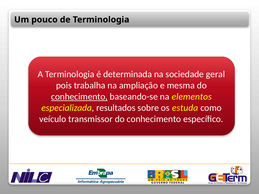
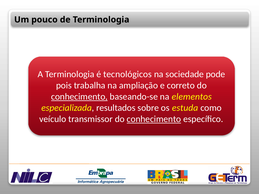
determinada: determinada -> tecnológicos (128, 74)
geral: geral -> pode (216, 74)
mesma: mesma -> correto (181, 86)
conhecimento underline: none -> present (154, 119)
